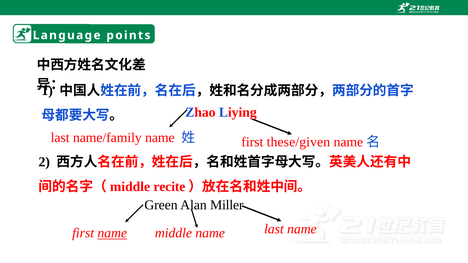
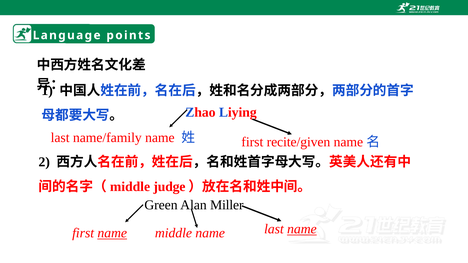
these/given: these/given -> recite/given (299, 142)
recite: recite -> judge (169, 187)
name underline: none -> present (302, 229)
